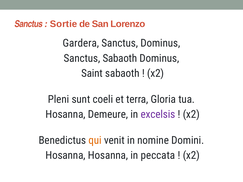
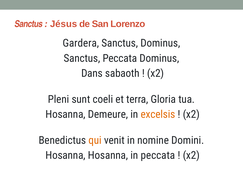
Sortie: Sortie -> Jésus (64, 24)
Sanctus Sabaoth: Sabaoth -> Peccata (120, 58)
Saint: Saint -> Dans (92, 74)
excelsis colour: purple -> orange (158, 115)
